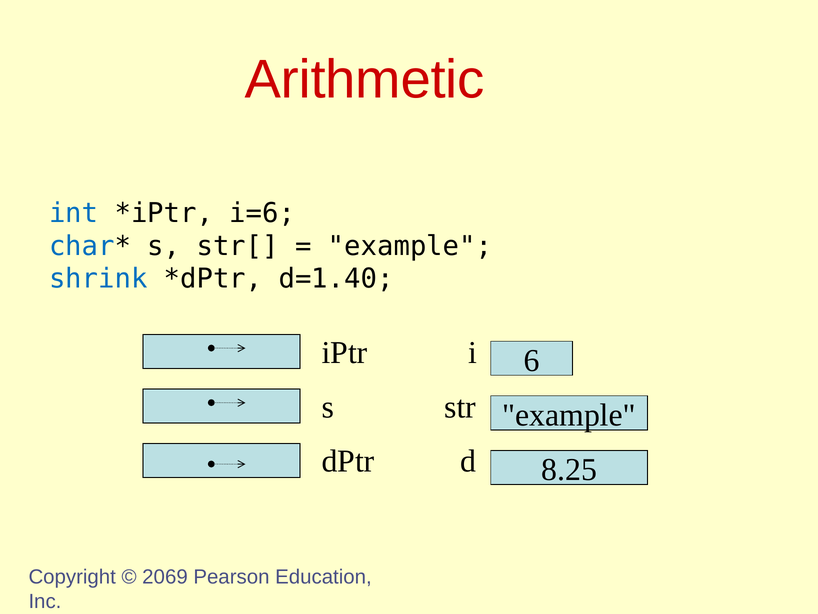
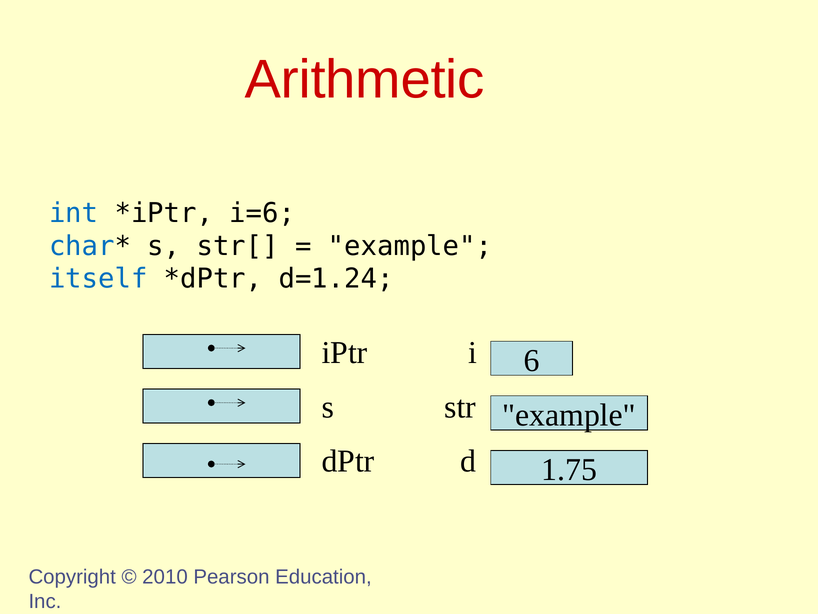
shrink: shrink -> itself (98, 279)
d=1.40: d=1.40 -> d=1.24 (336, 279)
8.25: 8.25 -> 1.75 (569, 469)
2069: 2069 -> 2010 (165, 577)
